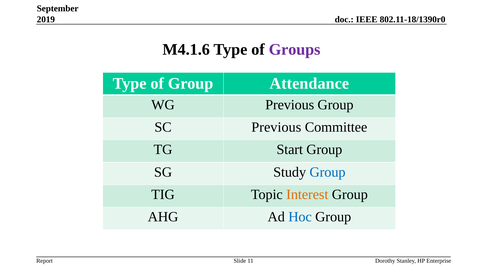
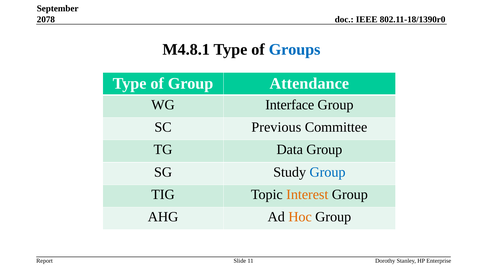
2019: 2019 -> 2078 (46, 19)
M4.1.6: M4.1.6 -> M4.8.1 (186, 49)
Groups colour: purple -> blue (295, 49)
WG Previous: Previous -> Interface (290, 105)
Start: Start -> Data (290, 149)
Hoc colour: blue -> orange (300, 217)
